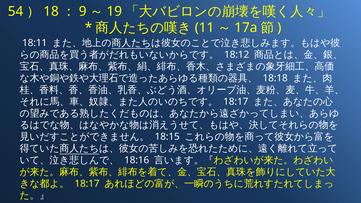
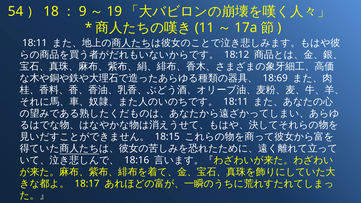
18:18: 18:18 -> 18:69 (275, 78)
18:17: 18:17 -> 18:11 (236, 102)
